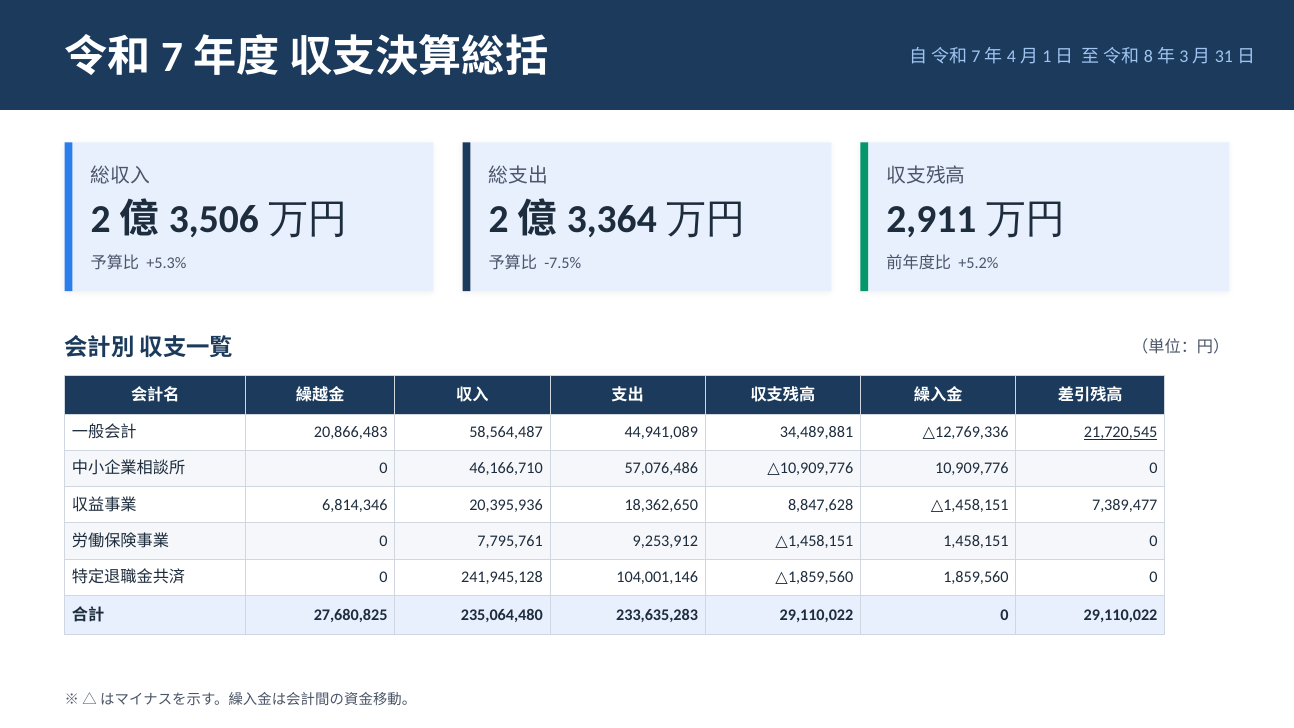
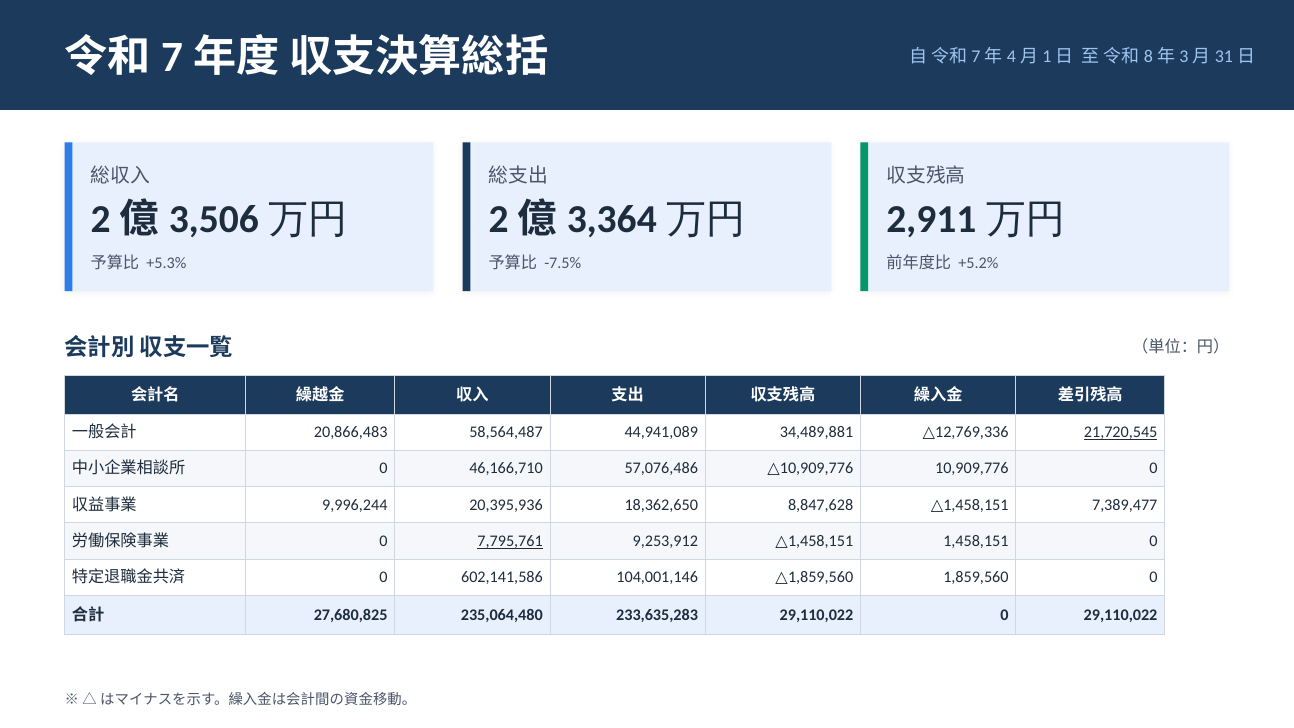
6,814,346: 6,814,346 -> 9,996,244 (355, 505)
7,795,761 underline: none -> present (510, 541)
241,945,128: 241,945,128 -> 602,141,586 (502, 577)
